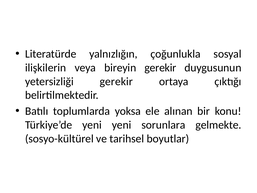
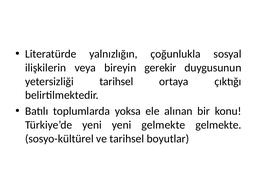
yetersizliği gerekir: gerekir -> tarihsel (116, 81)
yeni sorunlara: sorunlara -> gelmekte (163, 125)
